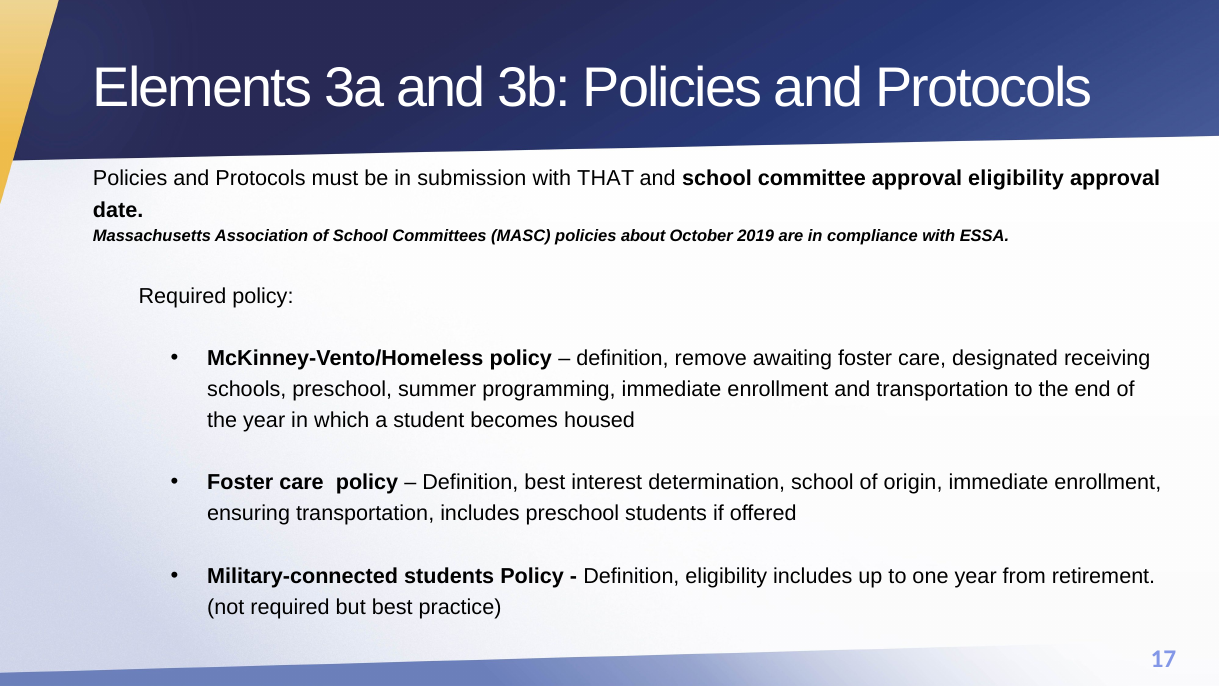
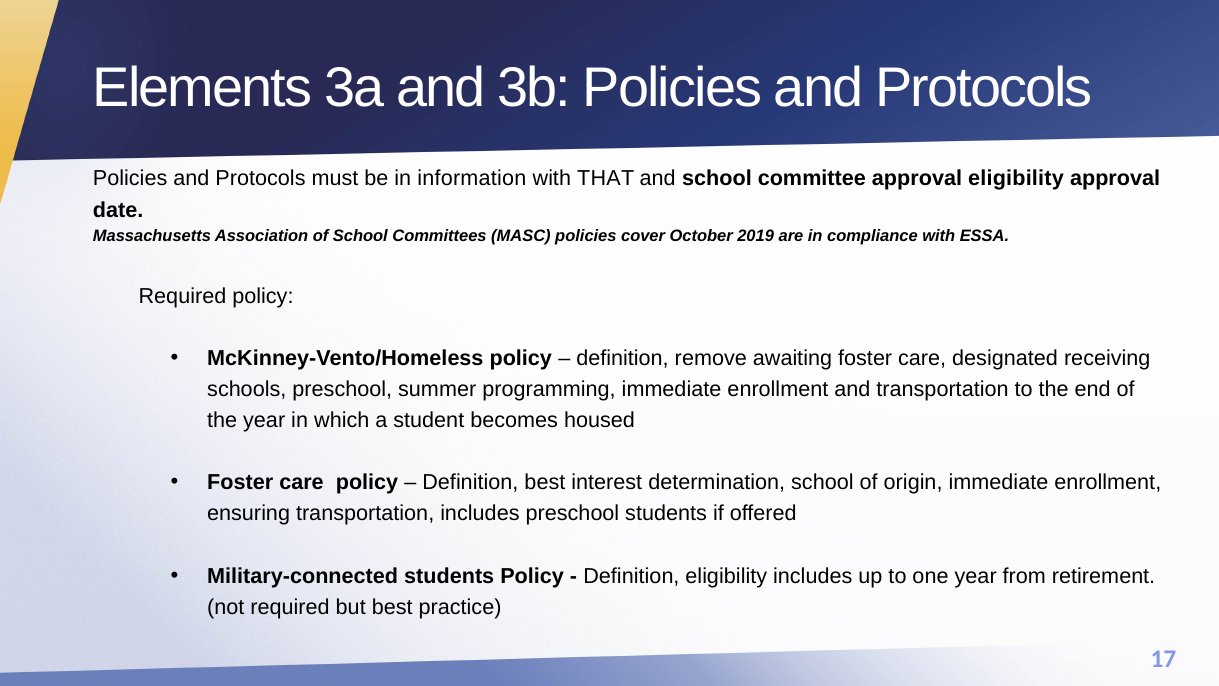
submission: submission -> information (472, 179)
about: about -> cover (643, 236)
